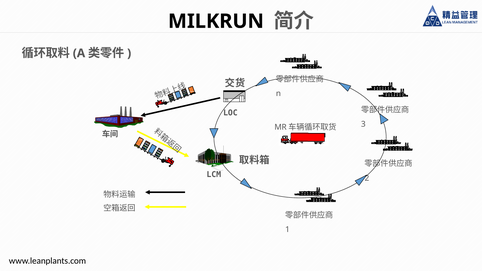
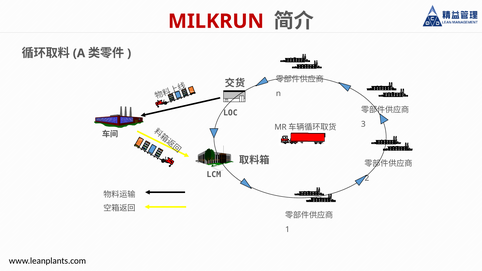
MILKRUN colour: black -> red (216, 21)
